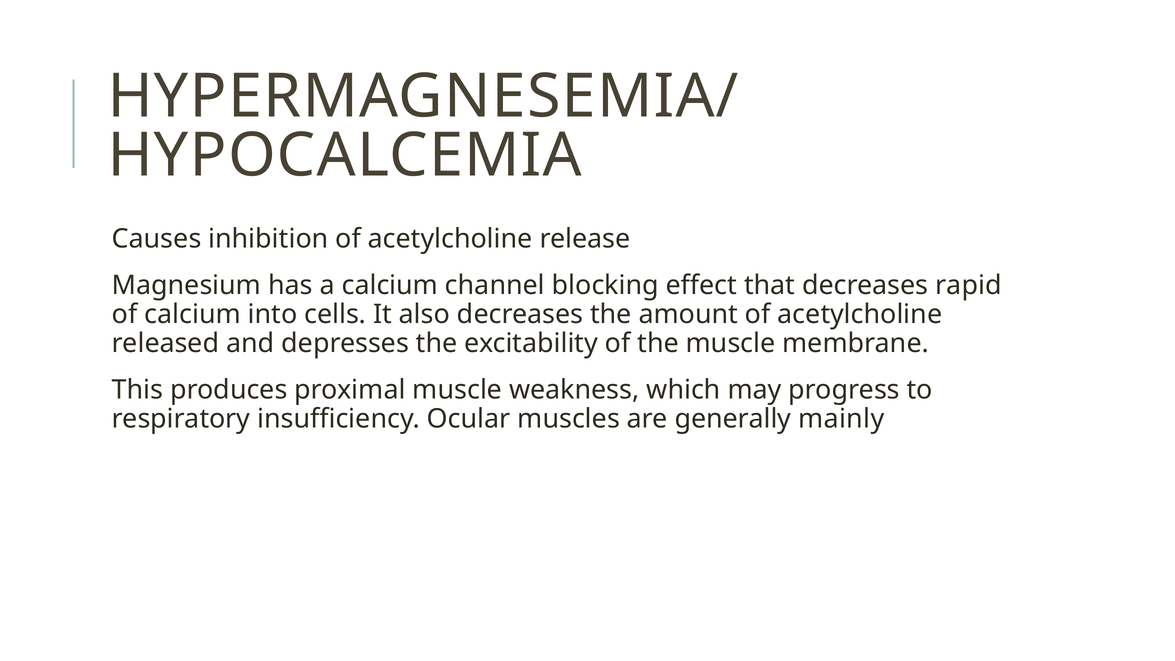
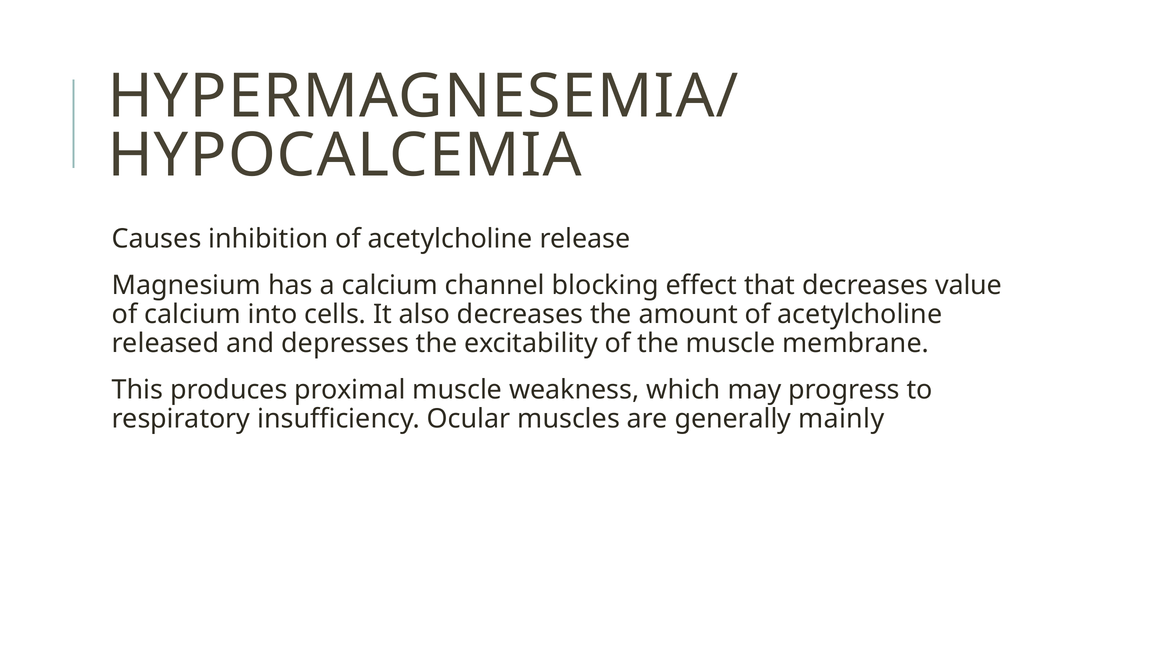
rapid: rapid -> value (969, 285)
